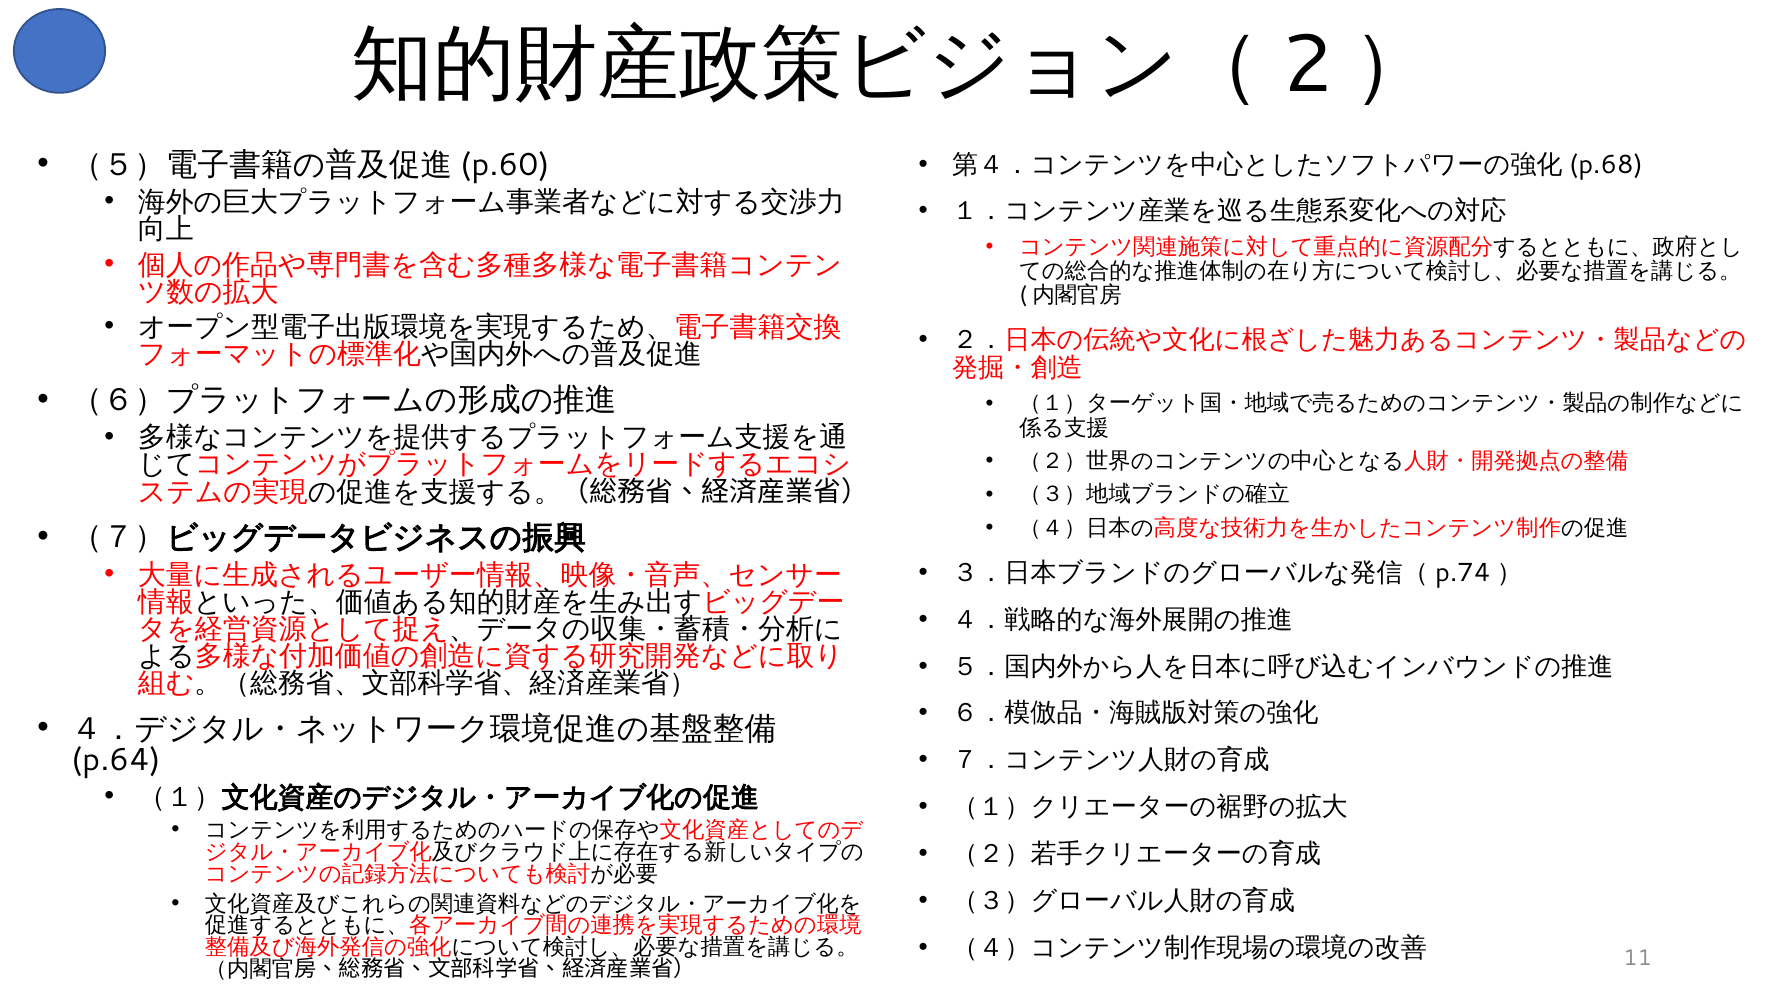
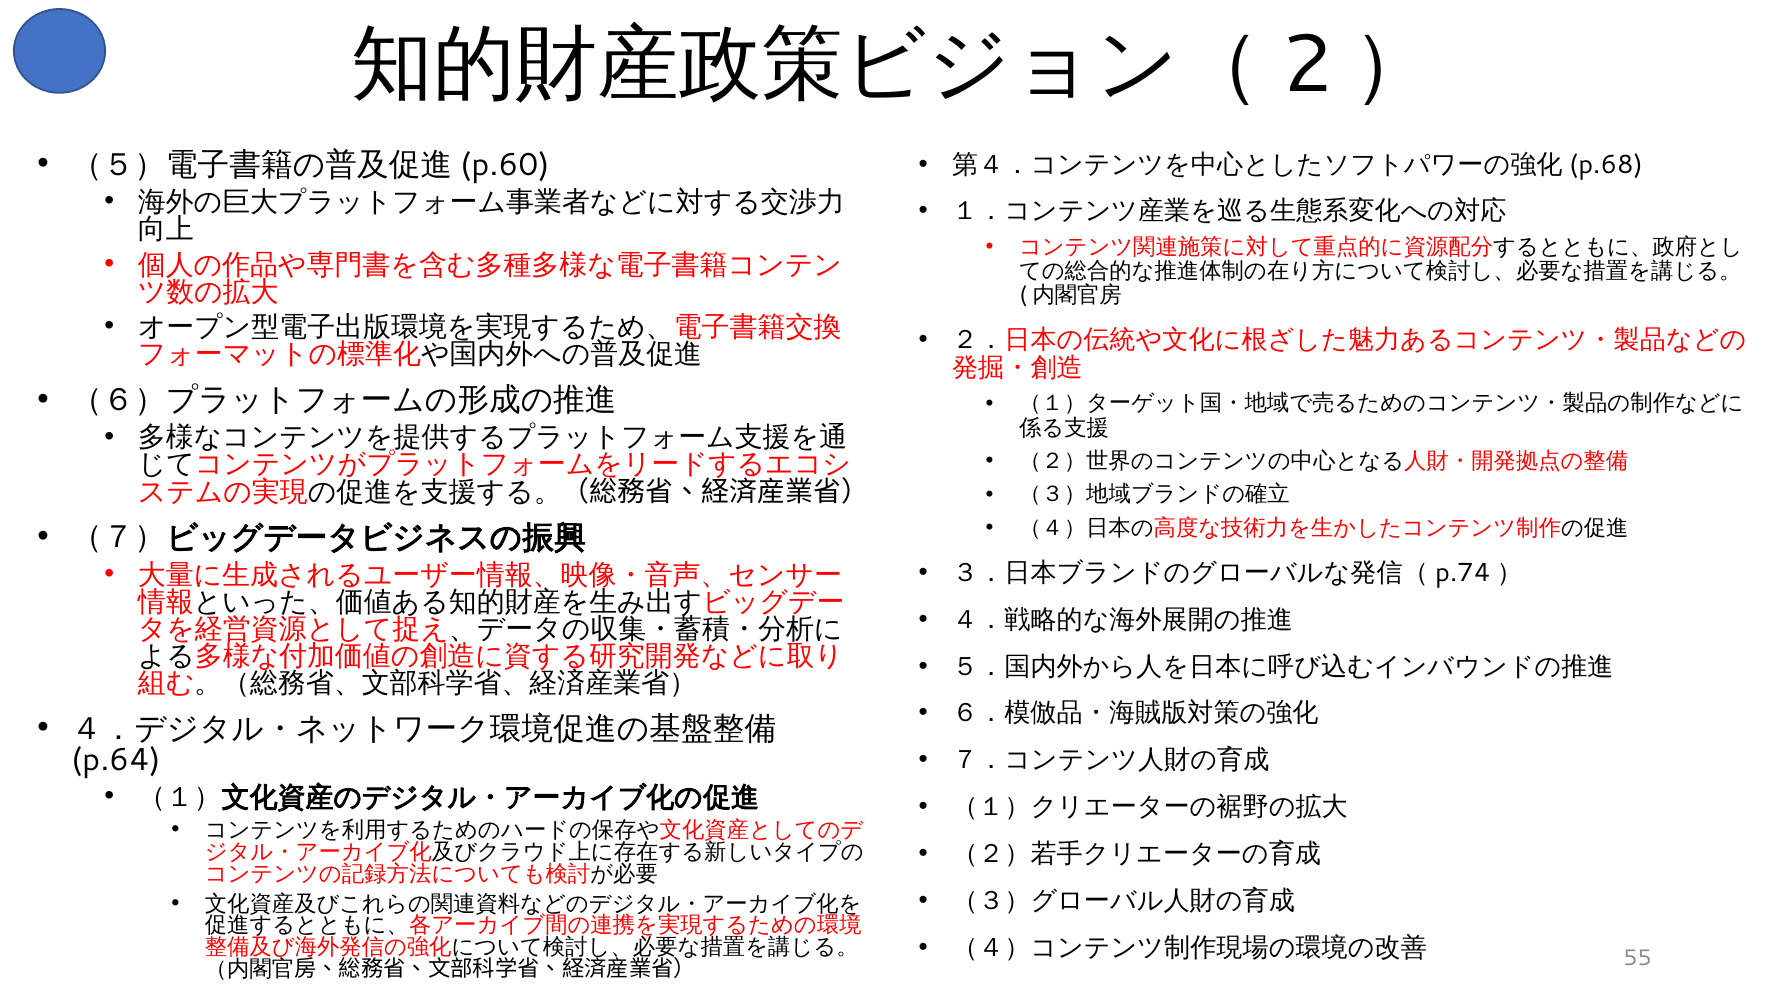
11: 11 -> 55 (1638, 958)
